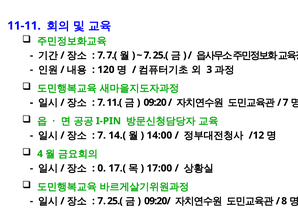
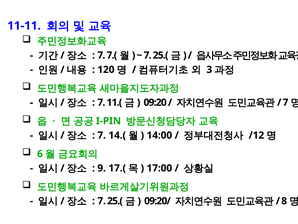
4: 4 -> 6 (40, 153)
0: 0 -> 9 (102, 168)
